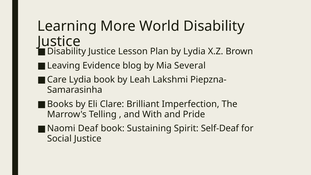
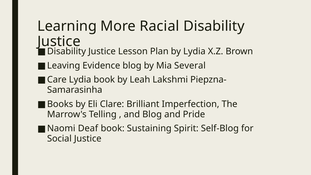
World: World -> Racial (159, 26)
and With: With -> Blog (152, 114)
Self-Deaf: Self-Deaf -> Self-Blog (220, 128)
